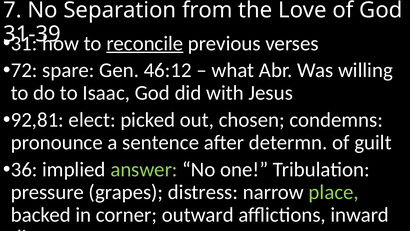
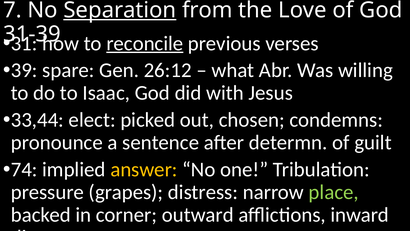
Separation underline: none -> present (120, 10)
72: 72 -> 39 (24, 70)
46:12: 46:12 -> 26:12 (168, 70)
92,81: 92,81 -> 33,44 (37, 120)
36: 36 -> 74 (24, 169)
answer colour: light green -> yellow (144, 169)
